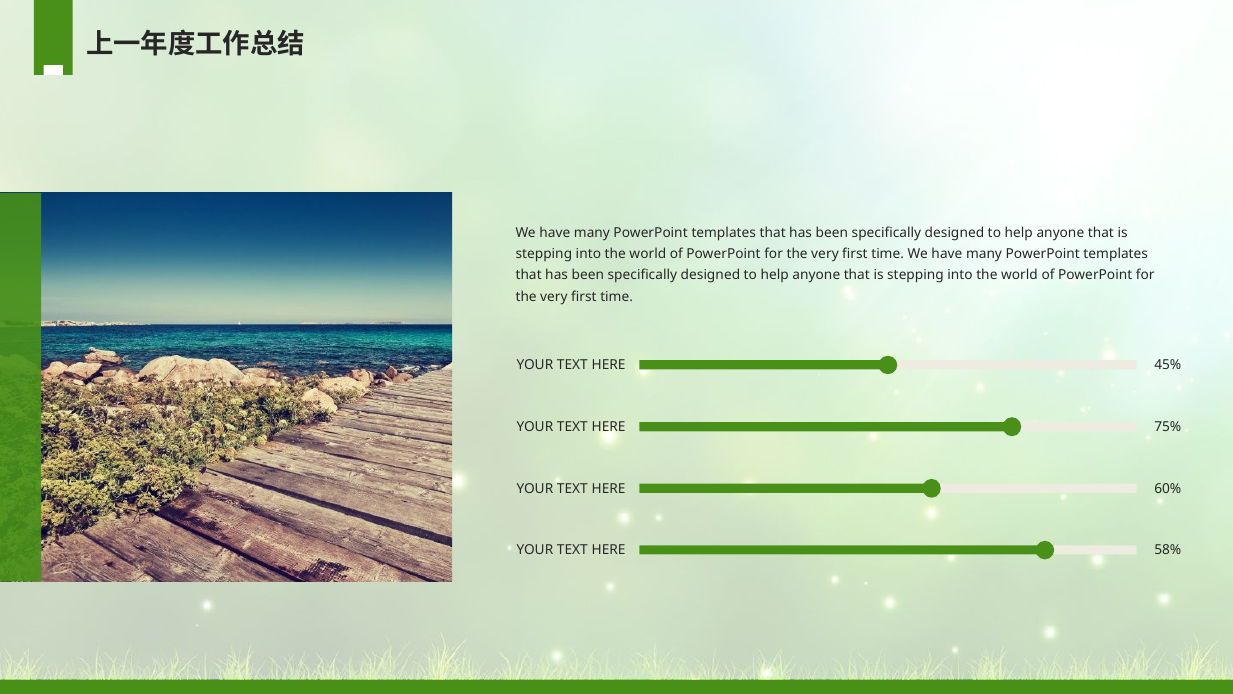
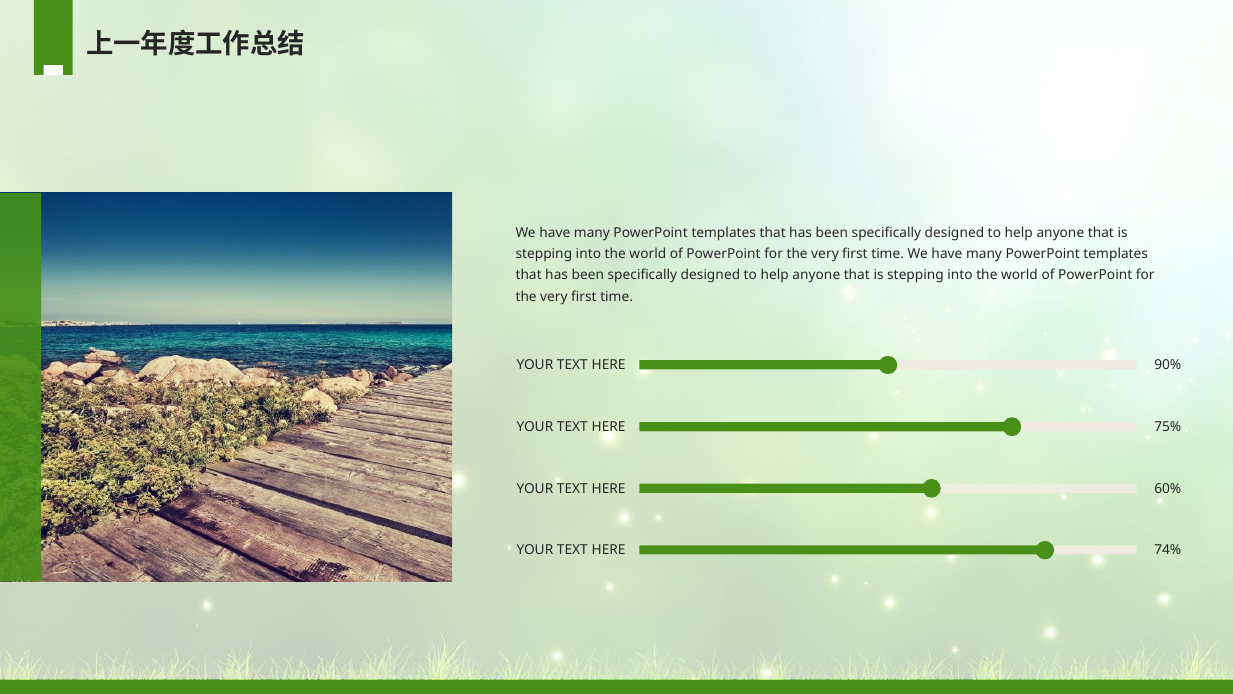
45%: 45% -> 90% (1168, 365)
58%: 58% -> 74% (1168, 550)
